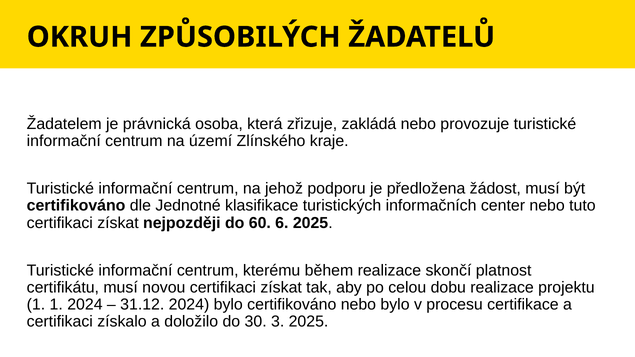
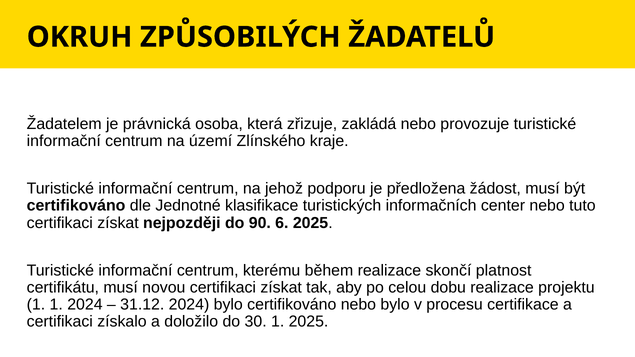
60: 60 -> 90 (260, 223)
30 3: 3 -> 1 (278, 322)
